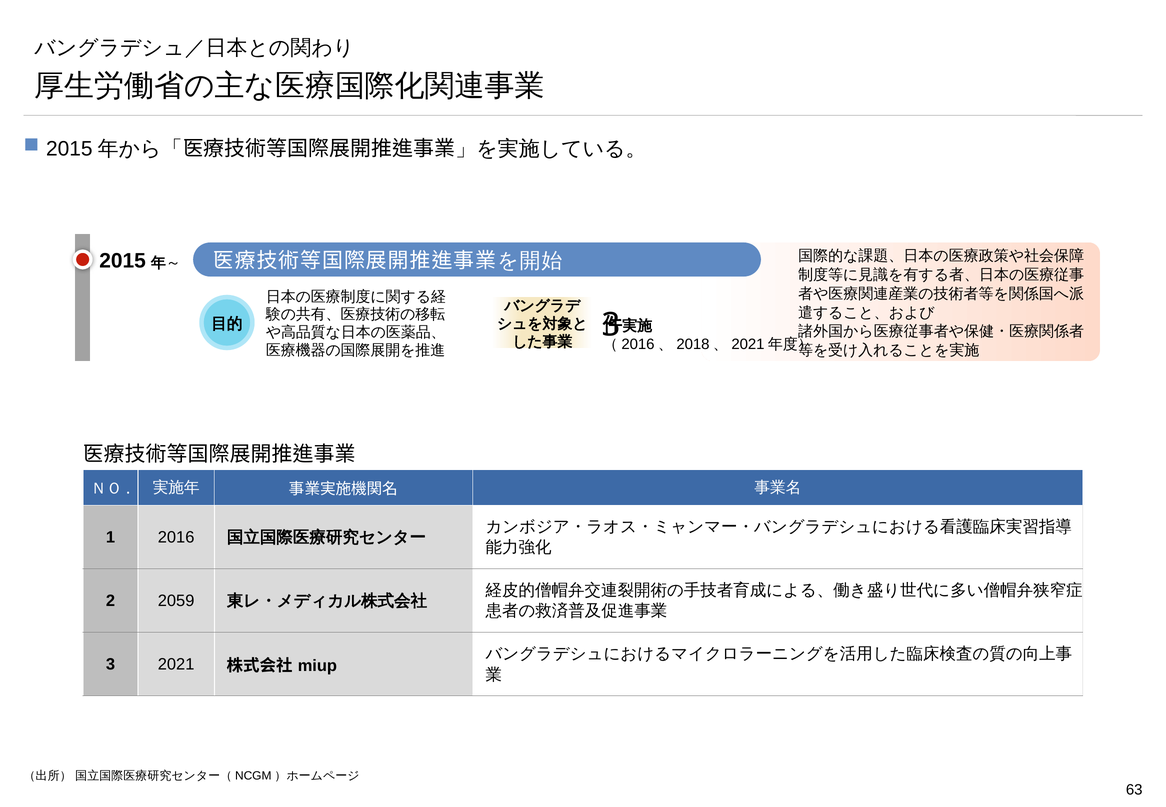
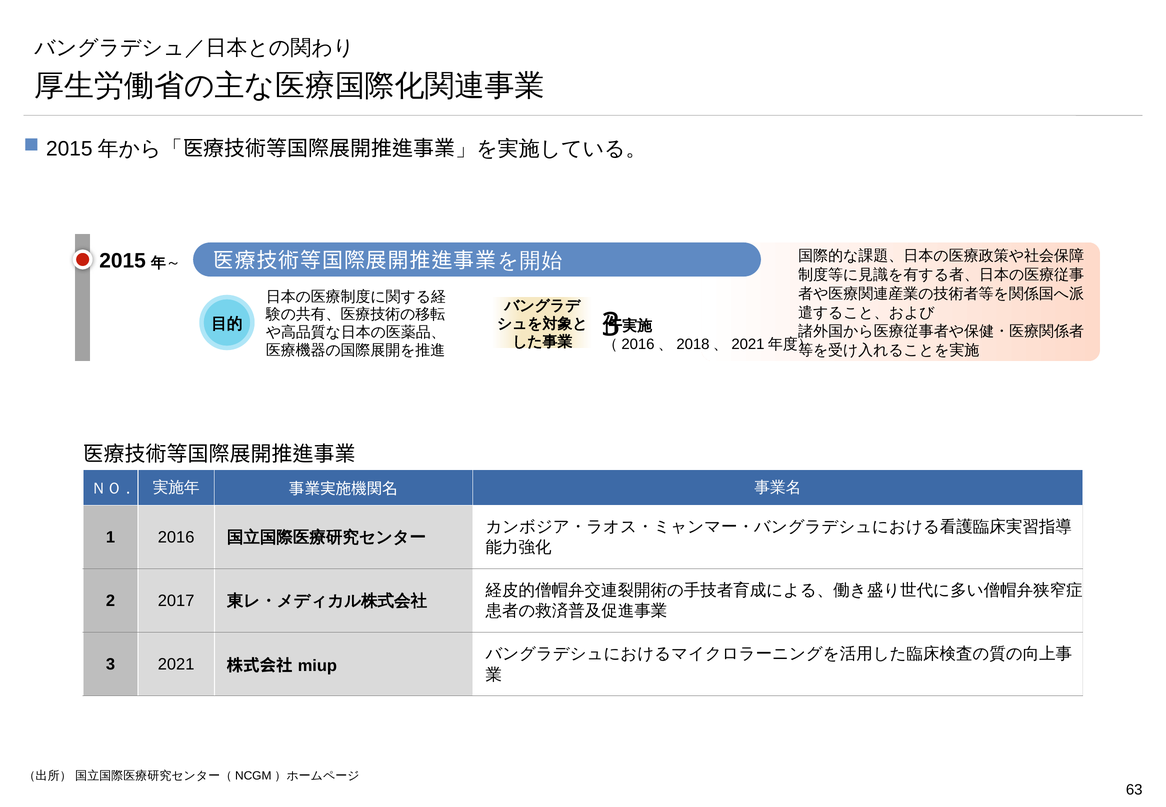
2059: 2059 -> 2017 (176, 601)
